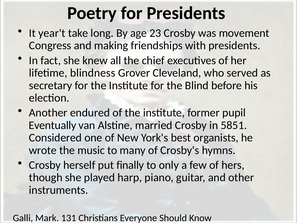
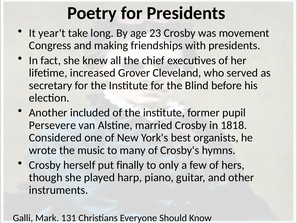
blindness: blindness -> increased (93, 73)
endured: endured -> included (90, 113)
Eventually: Eventually -> Persevere (52, 125)
5851: 5851 -> 1818 (234, 125)
